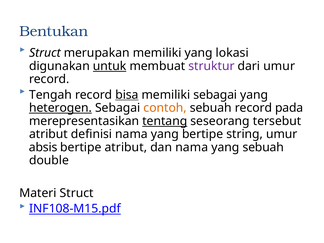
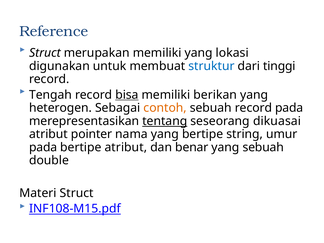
Bentukan: Bentukan -> Reference (54, 31)
untuk underline: present -> none (110, 66)
struktur colour: purple -> blue (211, 66)
dari umur: umur -> tinggi (279, 66)
memiliki sebagai: sebagai -> berikan (215, 95)
heterogen underline: present -> none (61, 108)
tersebut: tersebut -> dikuasai (277, 121)
definisi: definisi -> pointer (92, 134)
absis: absis -> pada (43, 147)
dan nama: nama -> benar (192, 147)
